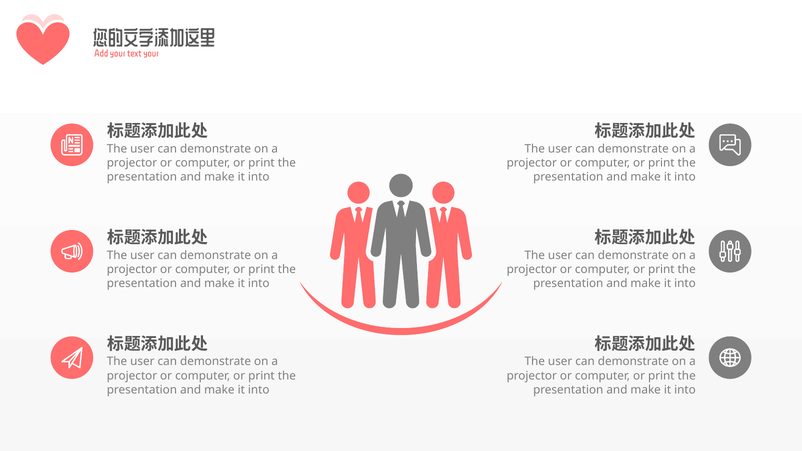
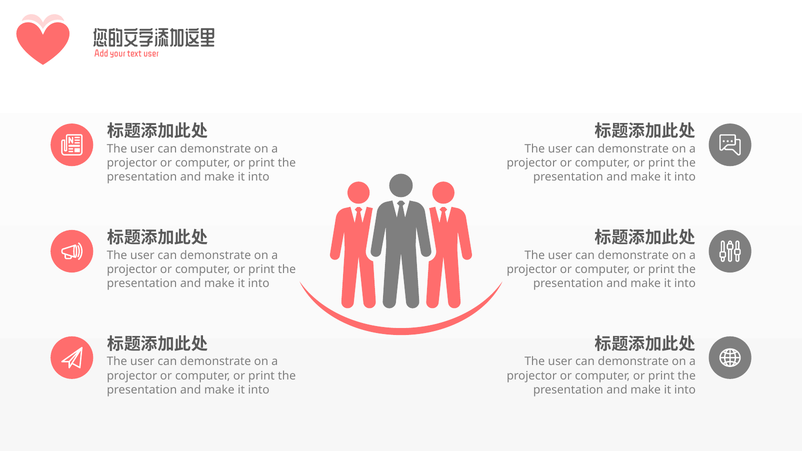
text your: your -> user (151, 54)
